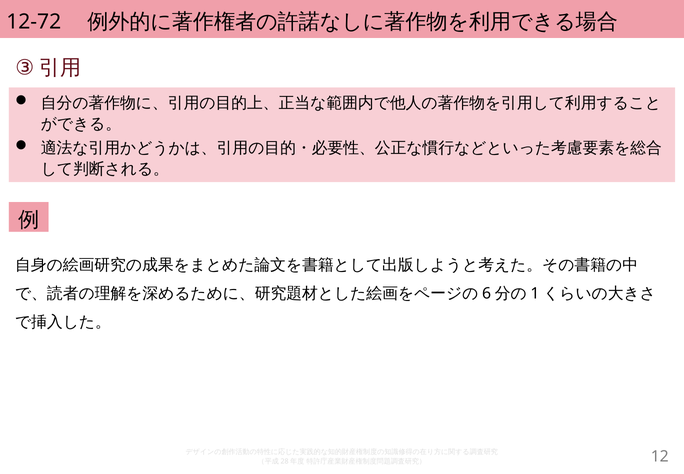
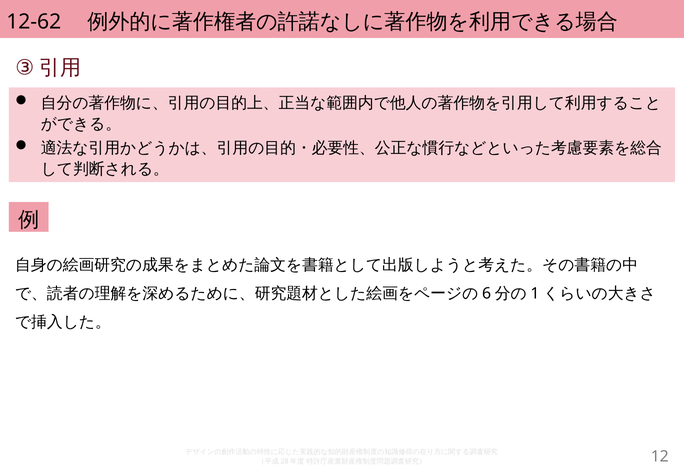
12-72: 12-72 -> 12-62 (34, 22)
